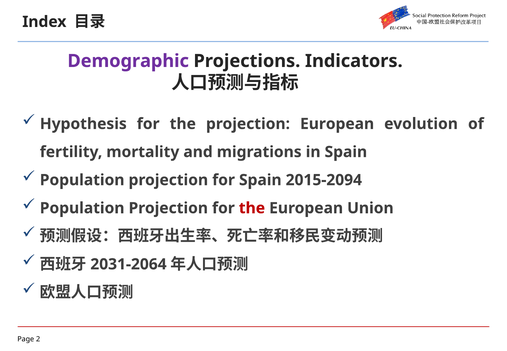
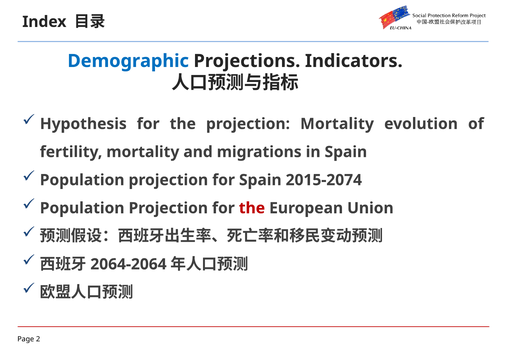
Demographic colour: purple -> blue (128, 61)
projection European: European -> Mortality (337, 124)
2015-2094: 2015-2094 -> 2015-2074 (324, 180)
2031-2064: 2031-2064 -> 2064-2064 (128, 264)
